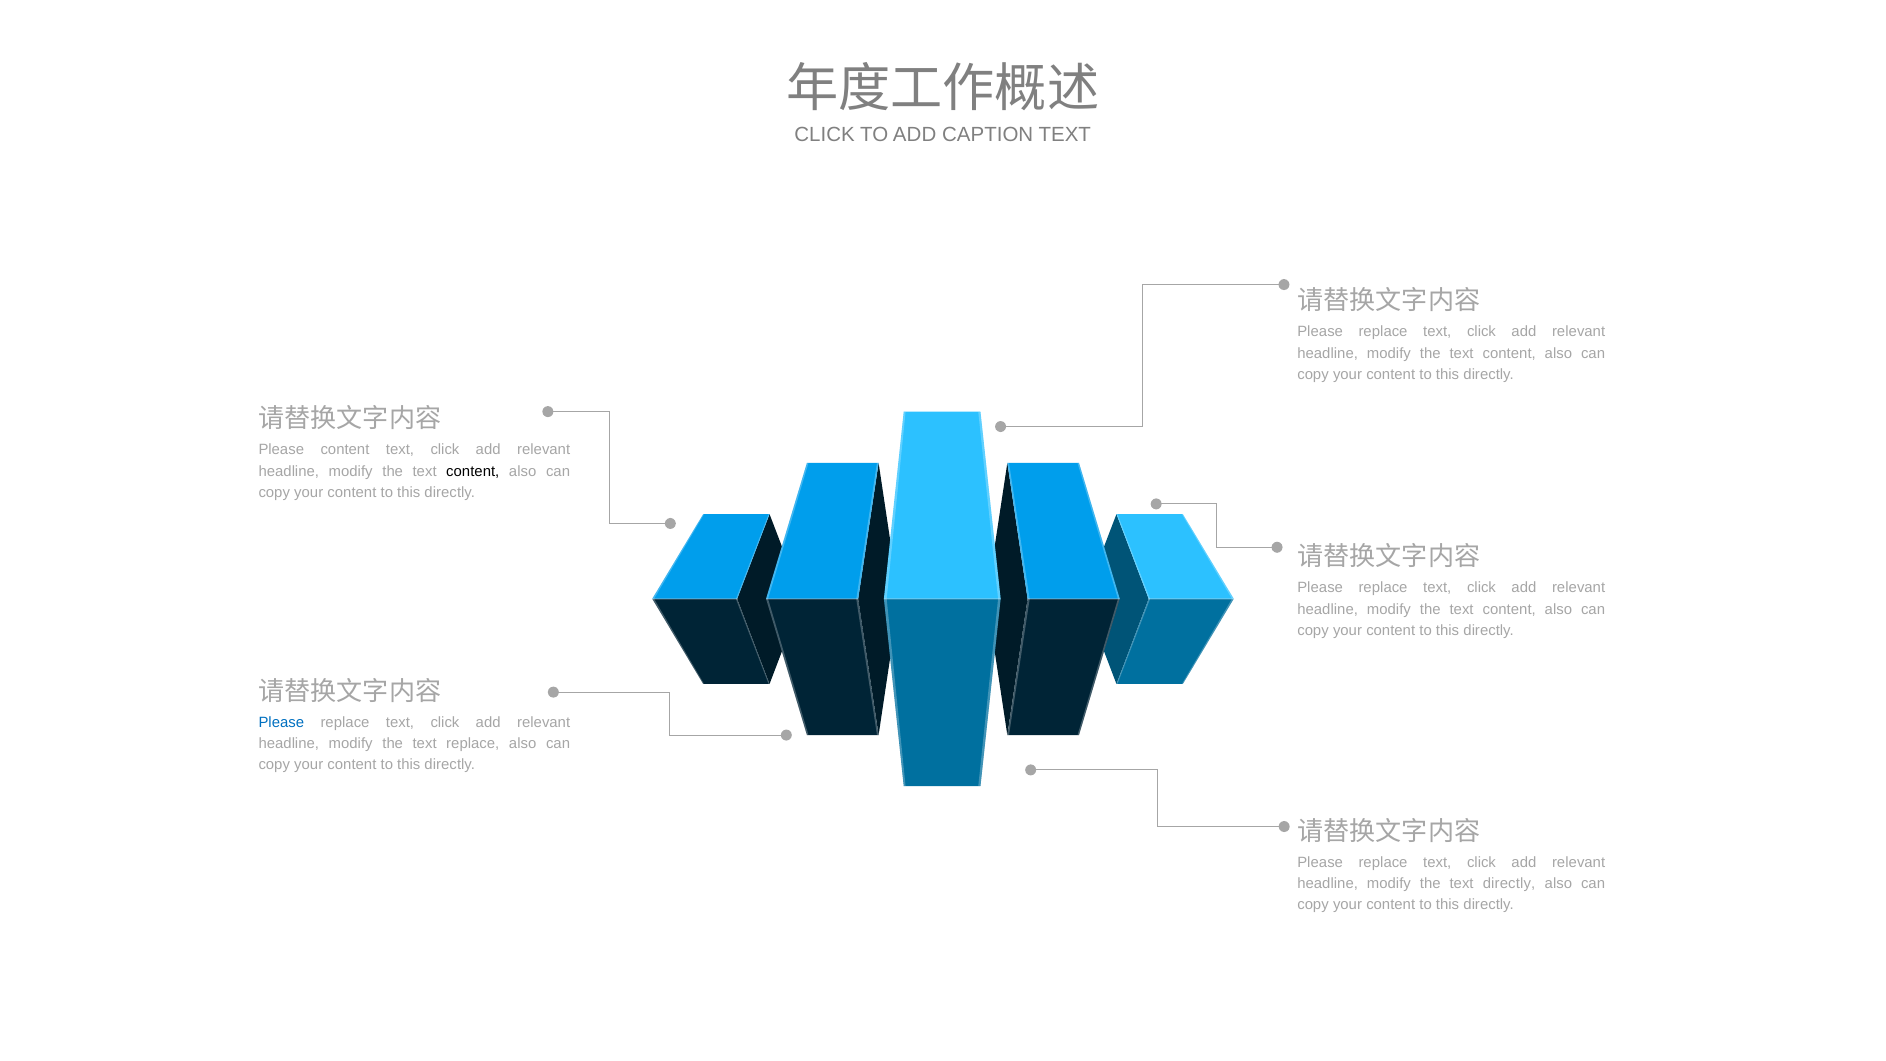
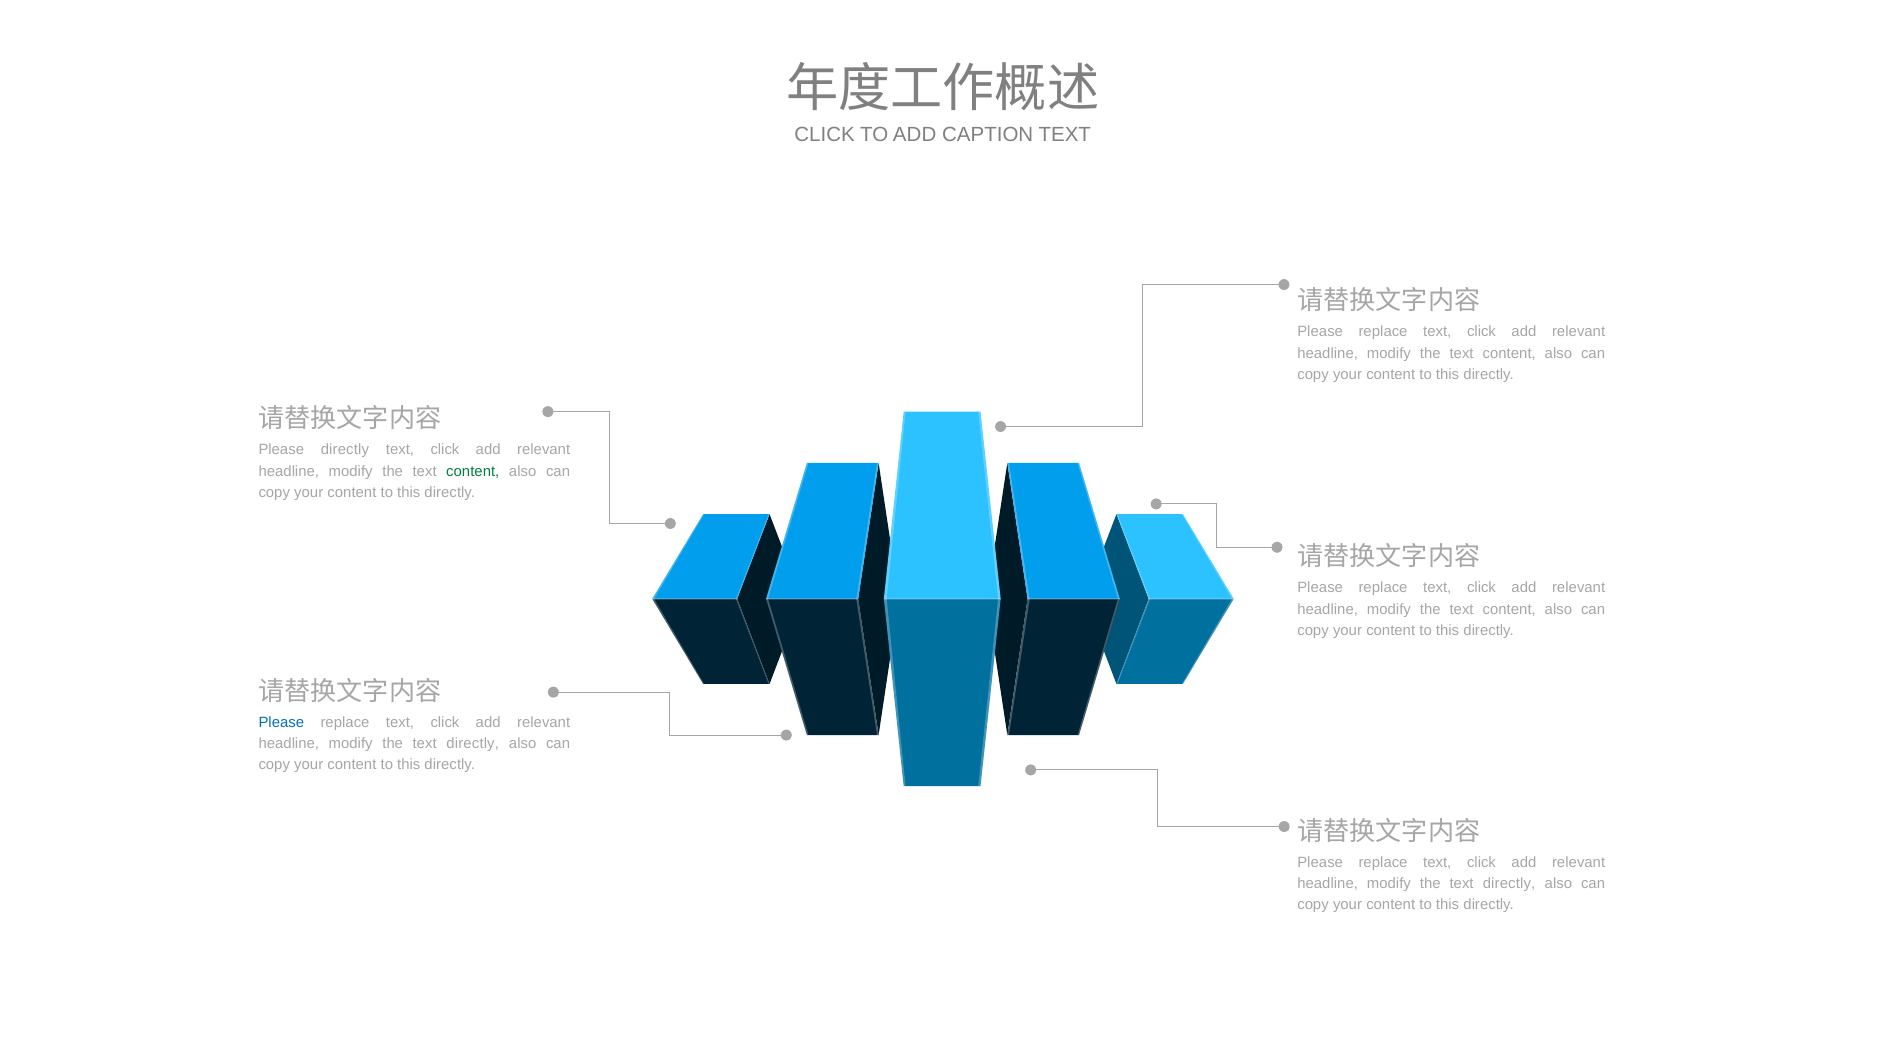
Please content: content -> directly (345, 450)
content colour: black -> green (473, 471)
replace: replace -> directly (473, 743)
